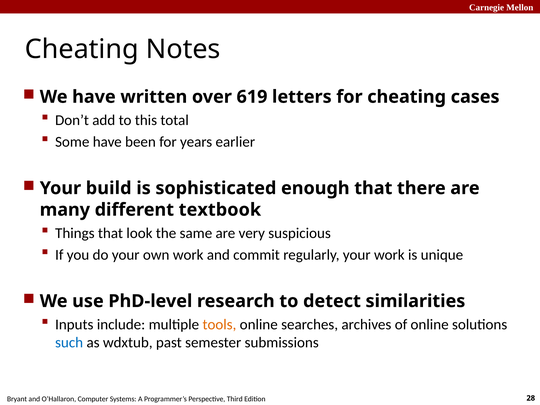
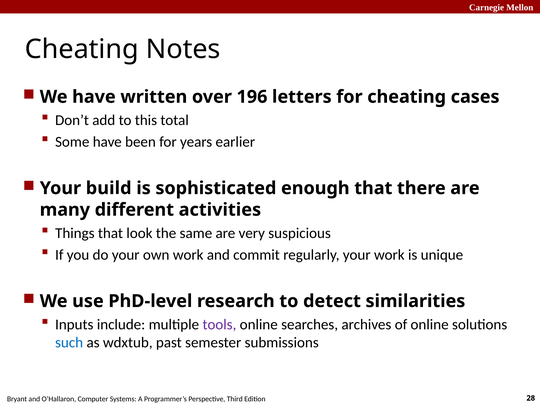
619: 619 -> 196 (252, 97)
textbook: textbook -> activities (220, 210)
tools colour: orange -> purple (219, 324)
